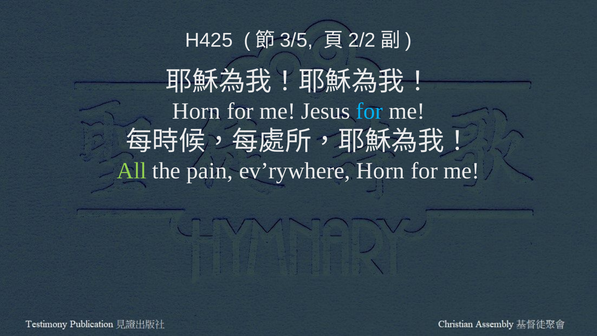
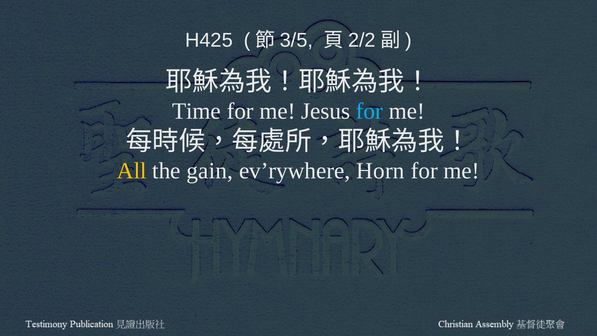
Horn: Horn -> Time (196, 111)
All colour: light green -> yellow (132, 171)
pain: pain -> gain (210, 171)
